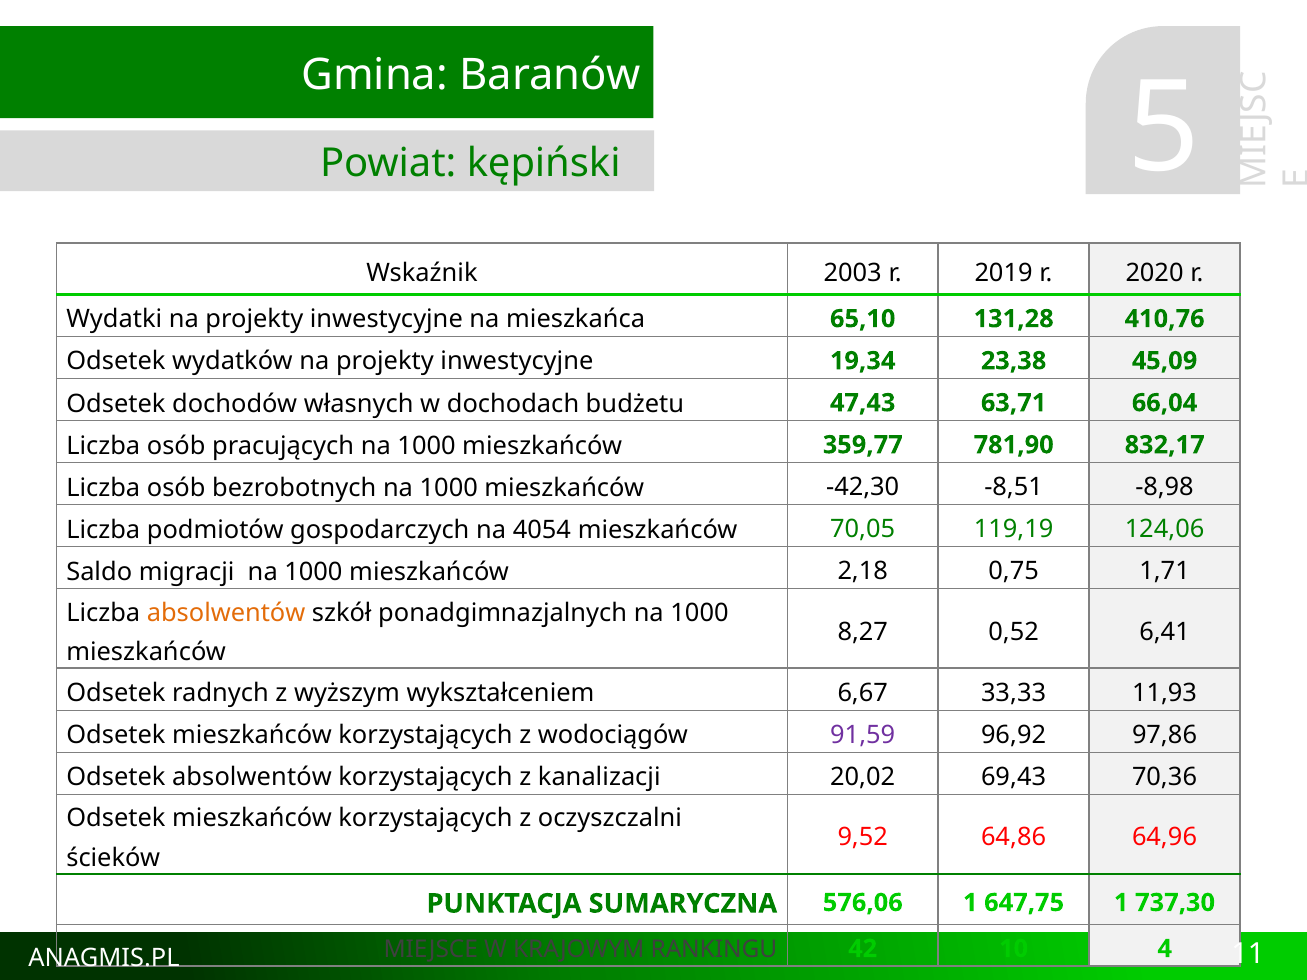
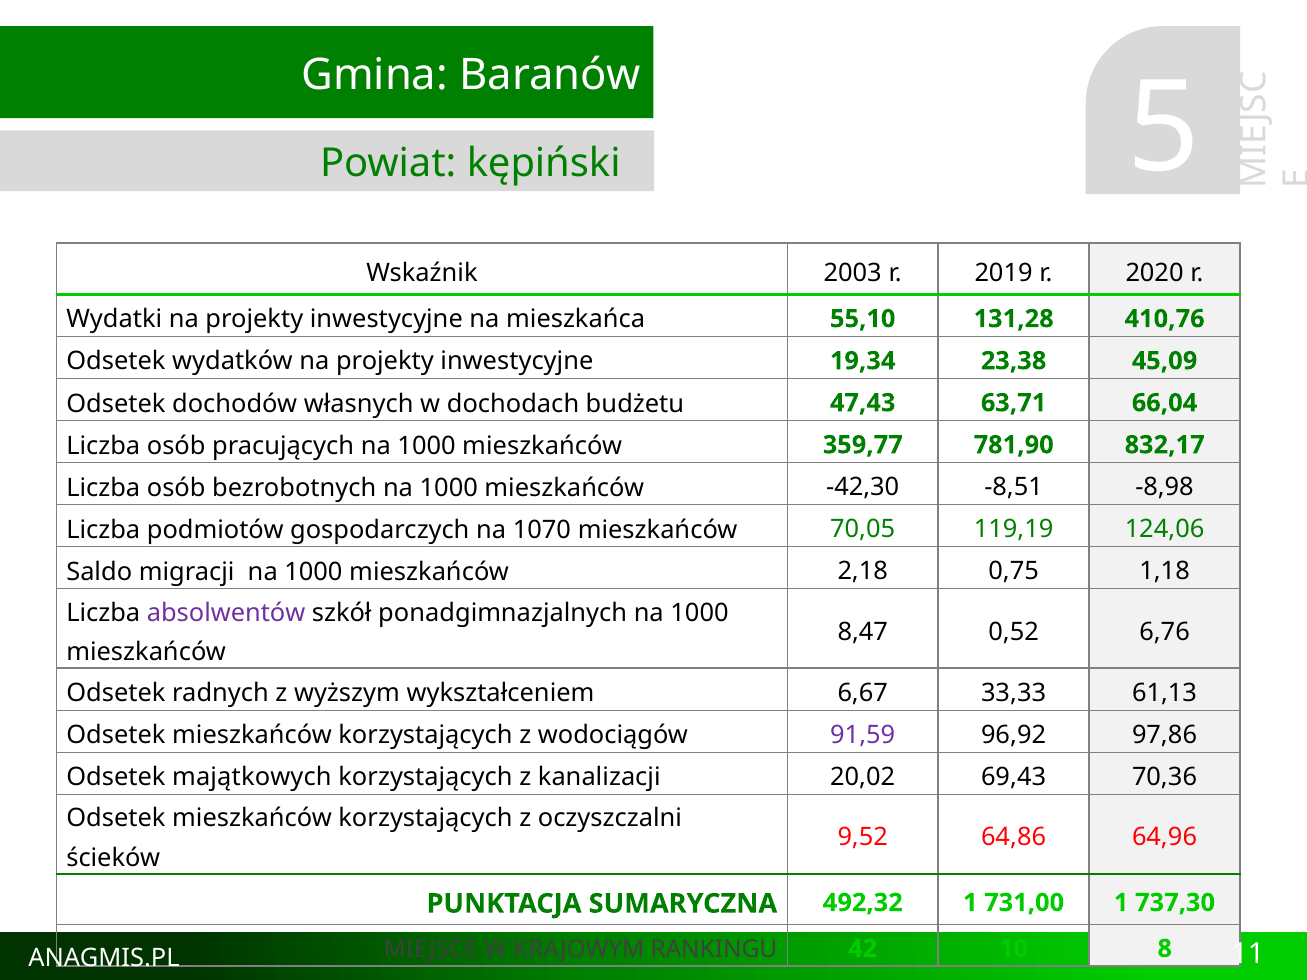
65,10: 65,10 -> 55,10 (863, 319)
4054: 4054 -> 1070 (542, 530)
1,71: 1,71 -> 1,18 (1165, 571)
absolwentów colour: orange -> purple (226, 613)
8,27: 8,27 -> 8,47 (863, 632)
6,41: 6,41 -> 6,76 (1165, 632)
11,93: 11,93 -> 61,13 (1165, 693)
Odsetek absolwentów: absolwentów -> majątkowych (252, 778)
576,06: 576,06 -> 492,32 (863, 903)
647,75: 647,75 -> 731,00 (1024, 903)
4: 4 -> 8 (1165, 949)
